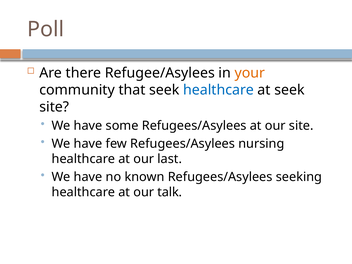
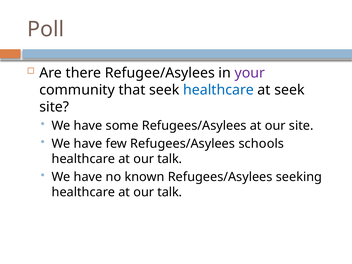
your colour: orange -> purple (250, 73)
nursing: nursing -> schools (261, 144)
last: last -> talk (170, 159)
